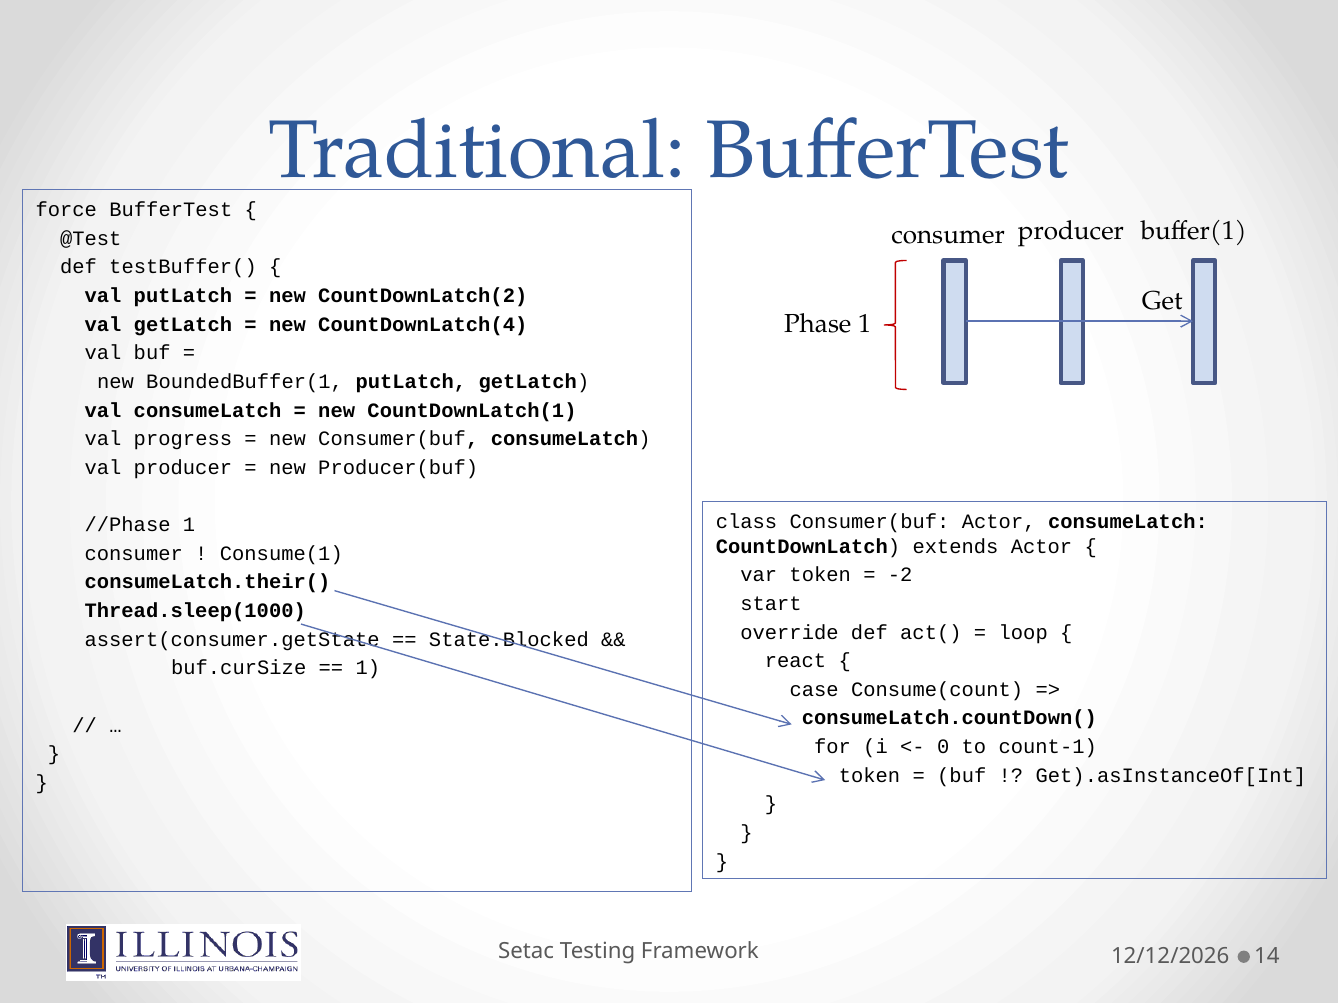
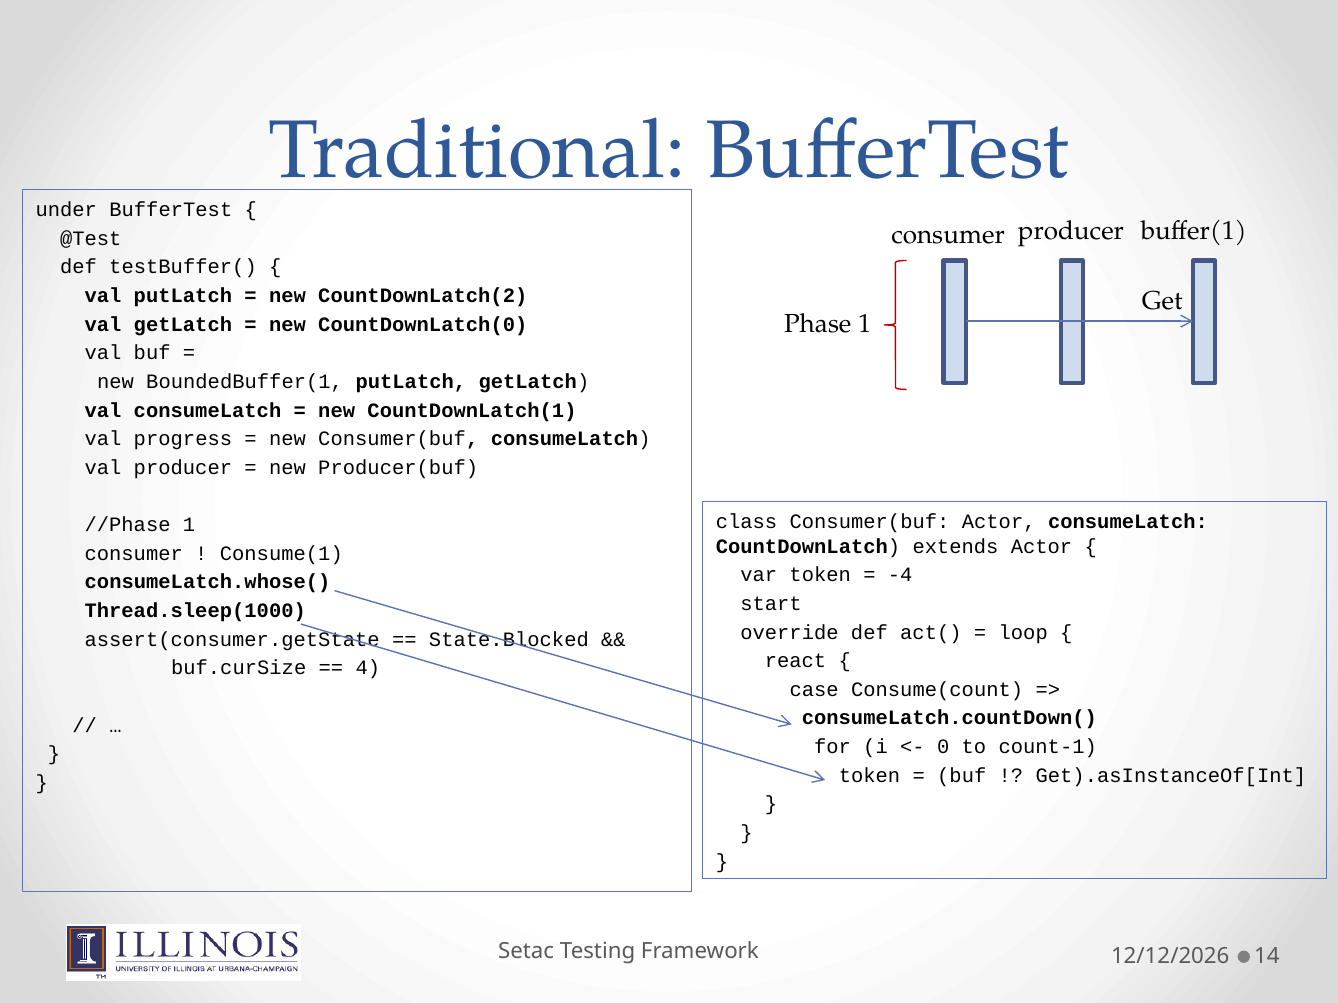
force: force -> under (66, 210)
CountDownLatch(4: CountDownLatch(4 -> CountDownLatch(0 (423, 325)
-2: -2 -> -4 (900, 575)
consumeLatch.their(: consumeLatch.their( -> consumeLatch.whose( (208, 582)
1: 1 -> 4 (368, 668)
